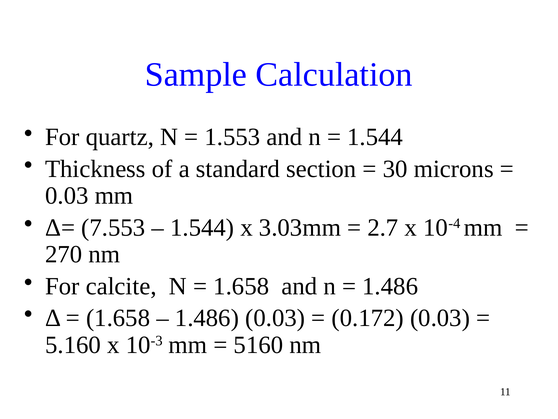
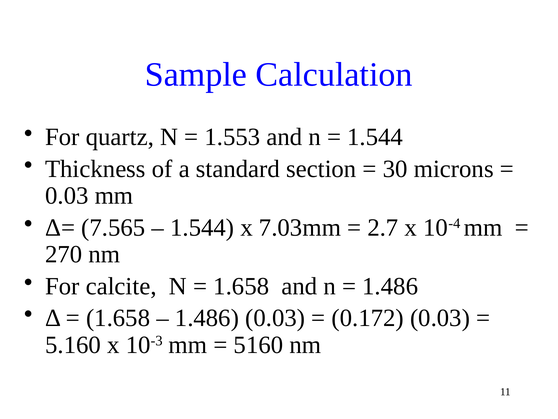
7.553: 7.553 -> 7.565 (113, 227)
3.03mm: 3.03mm -> 7.03mm (300, 227)
